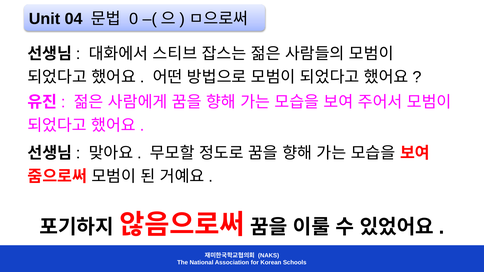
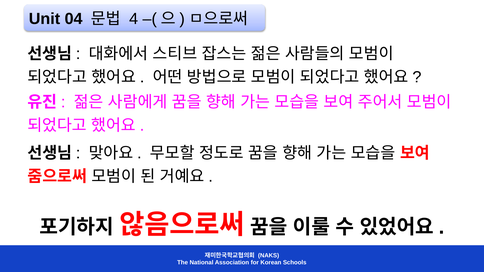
0: 0 -> 4 (134, 19)
